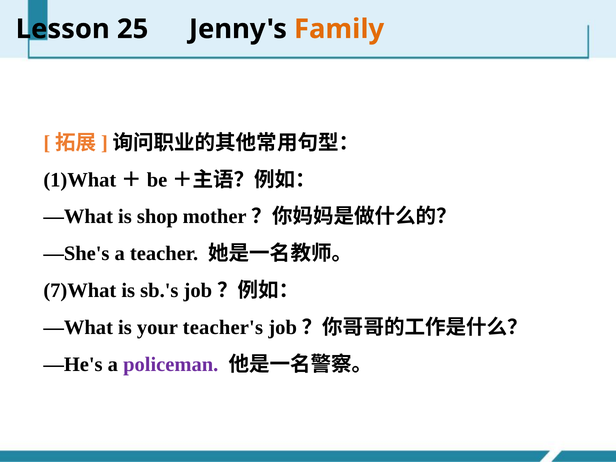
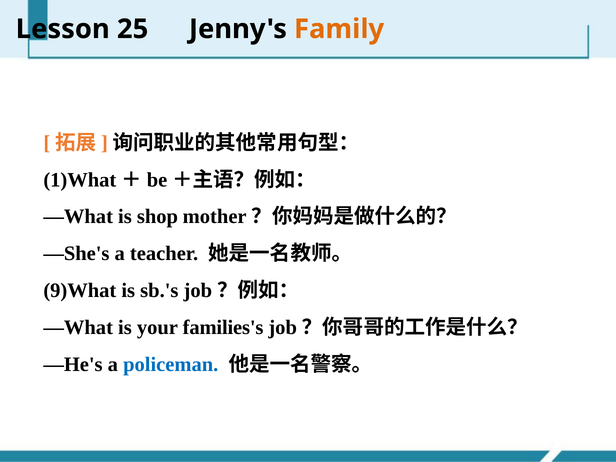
7)What: 7)What -> 9)What (80, 291)
teacher's: teacher's -> families's (223, 328)
policeman colour: purple -> blue (171, 365)
